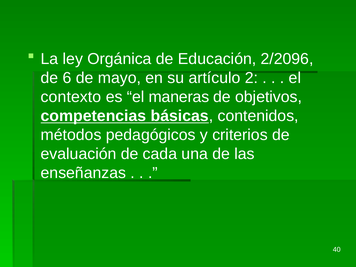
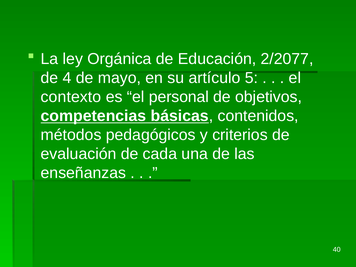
2/2096: 2/2096 -> 2/2077 (287, 59)
6: 6 -> 4 (67, 78)
2: 2 -> 5 (251, 78)
maneras: maneras -> personal (179, 97)
